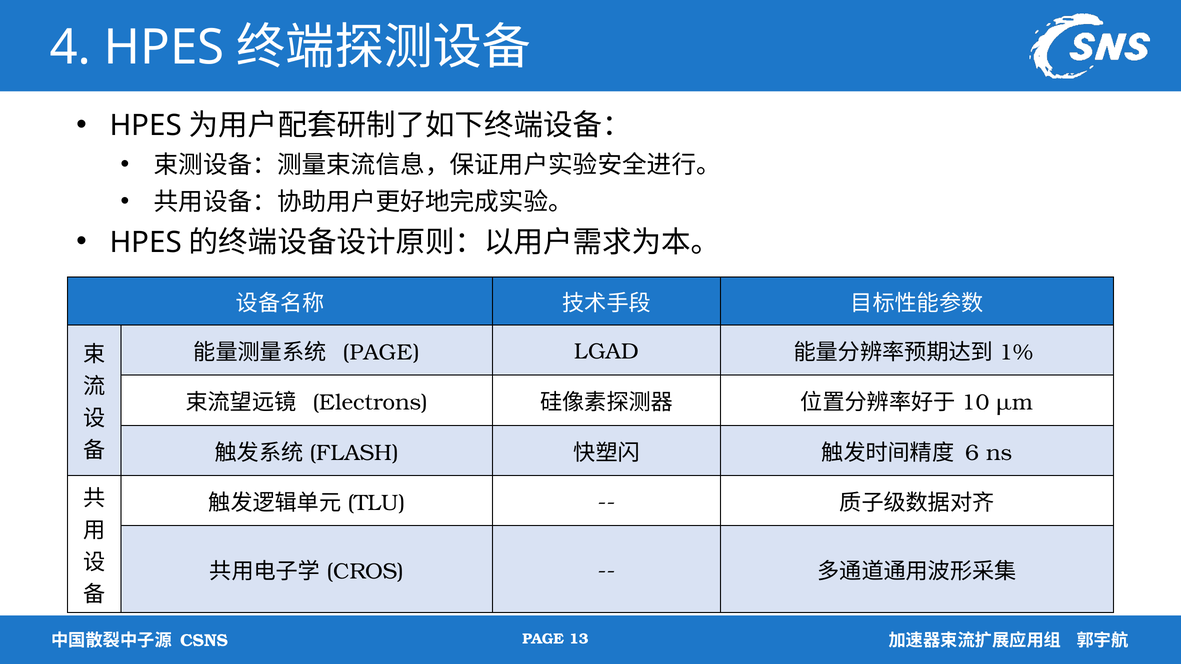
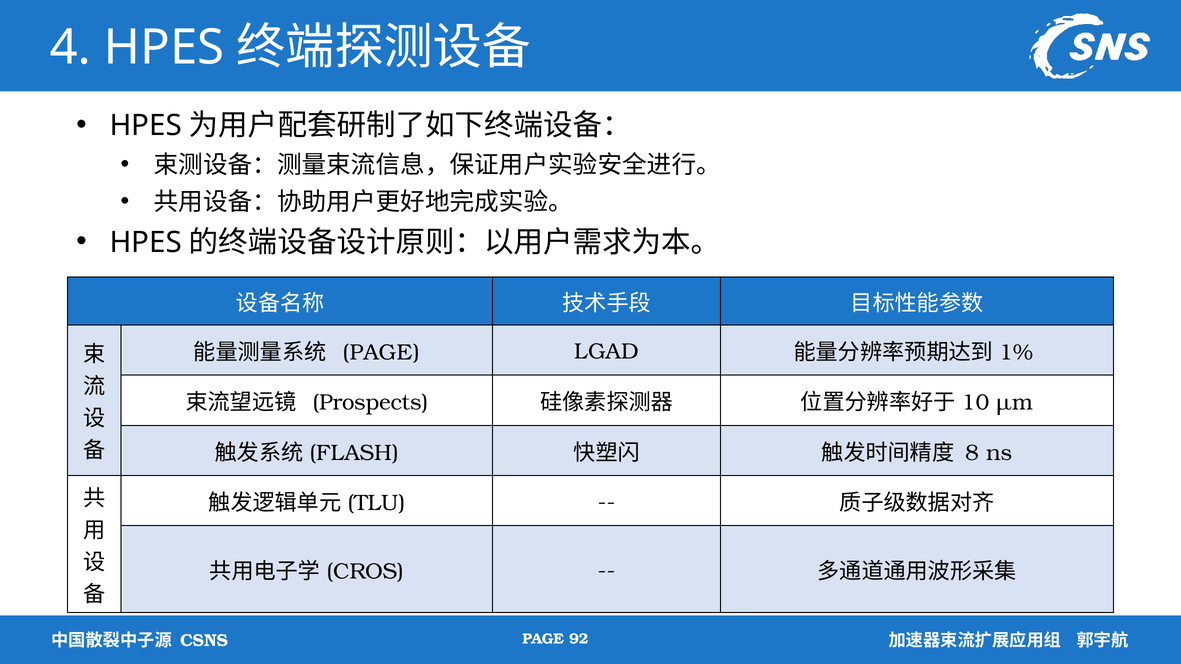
Electrons: Electrons -> Prospects (370, 403)
6: 6 -> 8 (972, 453)
13: 13 -> 92 (579, 639)
